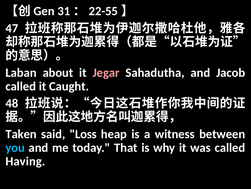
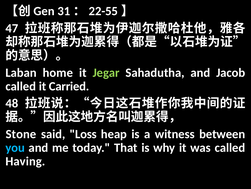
about: about -> home (58, 72)
Jegar colour: pink -> light green (106, 72)
Caught: Caught -> Carried (69, 86)
Taken: Taken -> Stone (21, 134)
